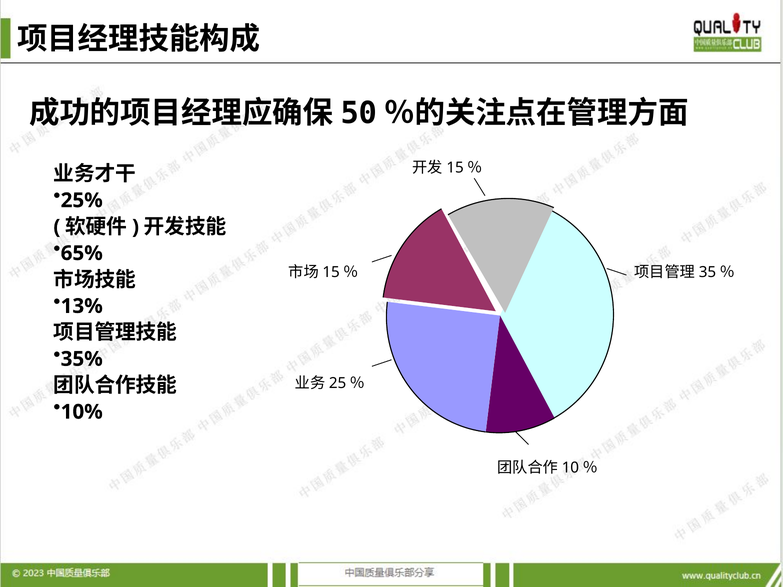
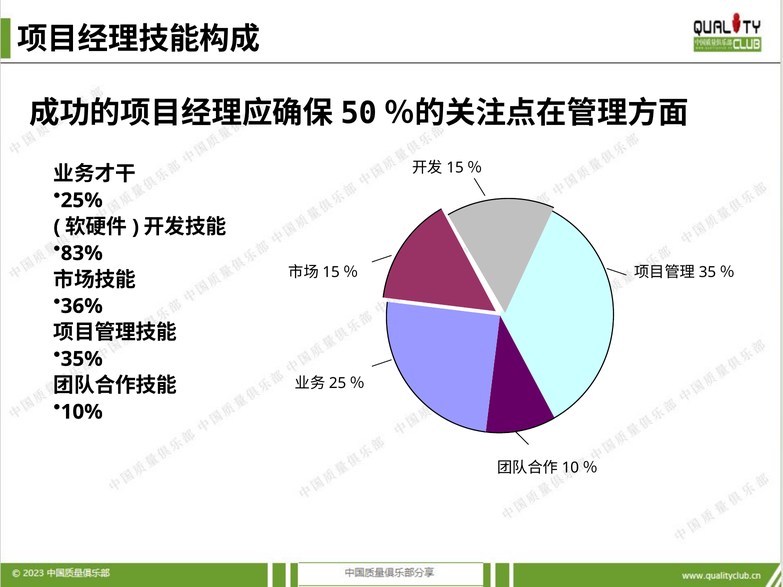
65%: 65% -> 83% (82, 253)
13%: 13% -> 36% (82, 306)
